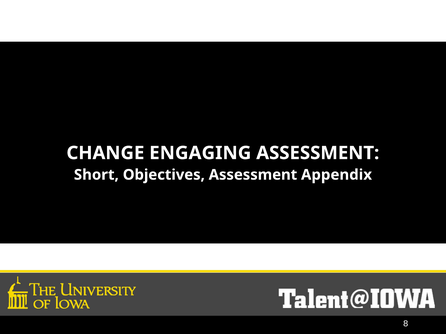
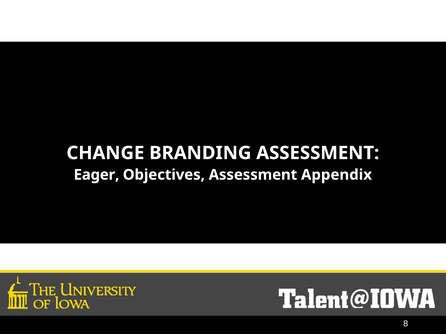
ENGAGING: ENGAGING -> BRANDING (200, 153)
Short: Short -> Eager (96, 175)
